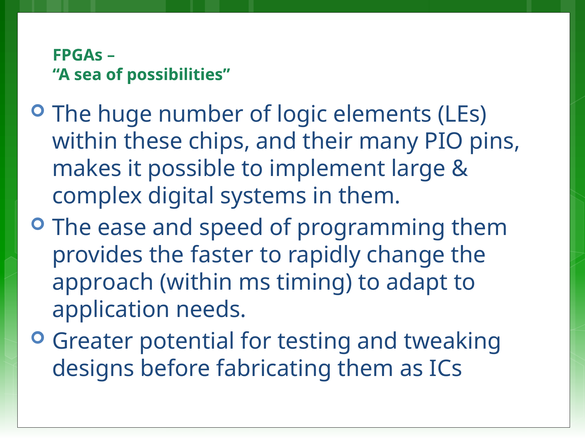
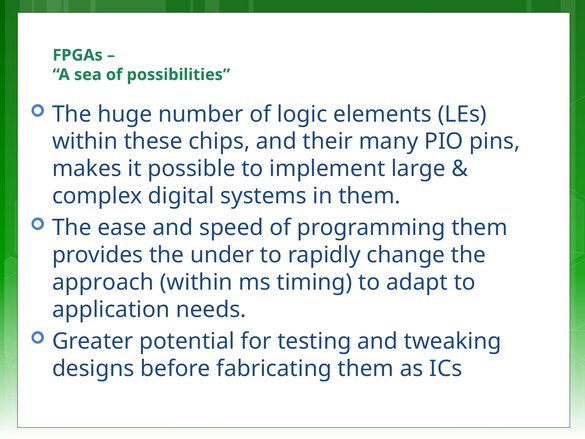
faster: faster -> under (222, 255)
